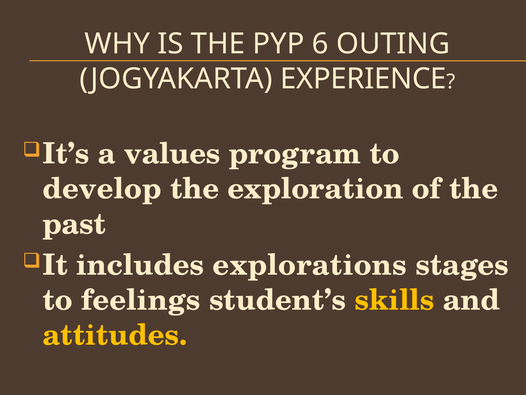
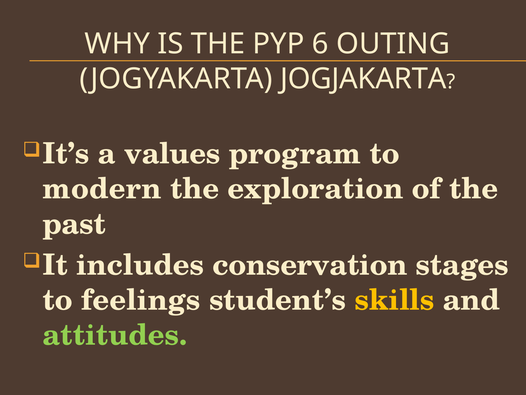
EXPERIENCE: EXPERIENCE -> JOGJAKARTA (363, 79)
develop: develop -> modern (102, 189)
explorations: explorations -> conservation (310, 265)
attitudes colour: yellow -> light green (115, 335)
